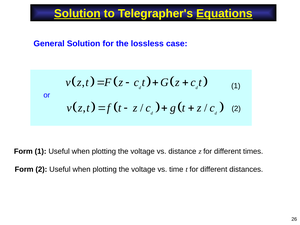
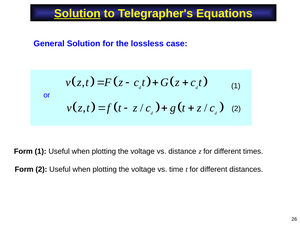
Equations underline: present -> none (224, 14)
